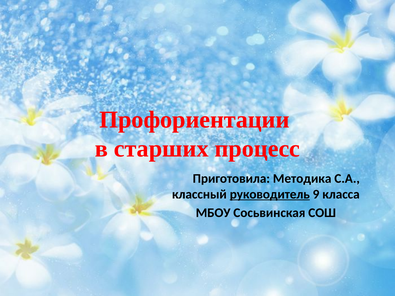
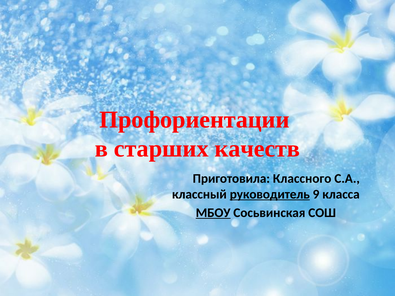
процесс: процесс -> качеств (257, 149)
Методика: Методика -> Классного (302, 179)
МБОУ underline: none -> present (213, 213)
